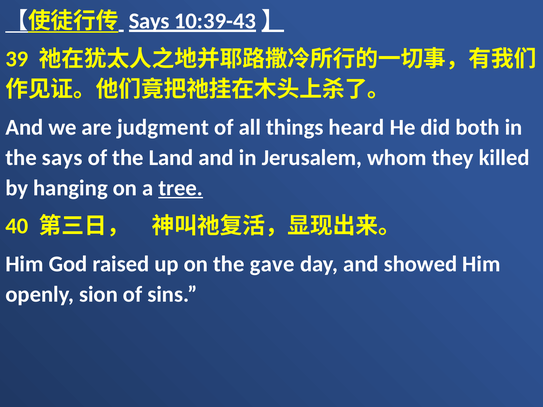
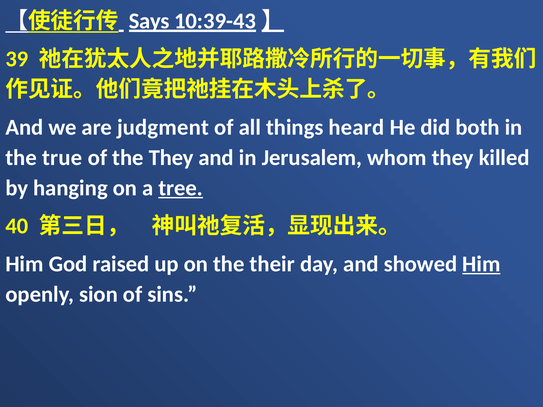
the says: says -> true (62, 158)
the Land: Land -> They (171, 158)
gave: gave -> their (272, 264)
Him underline: none -> present (481, 264)
